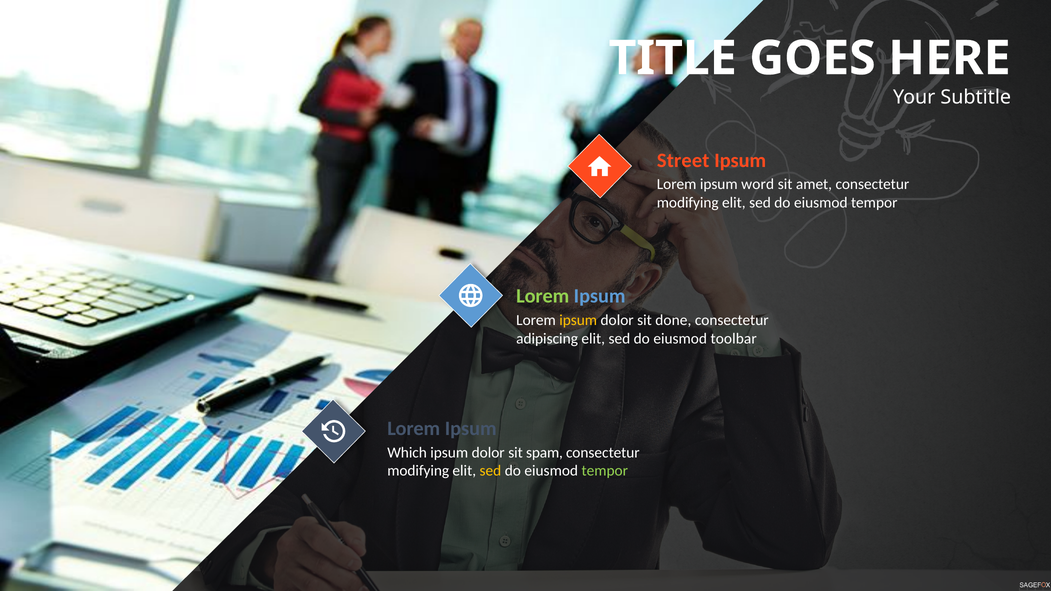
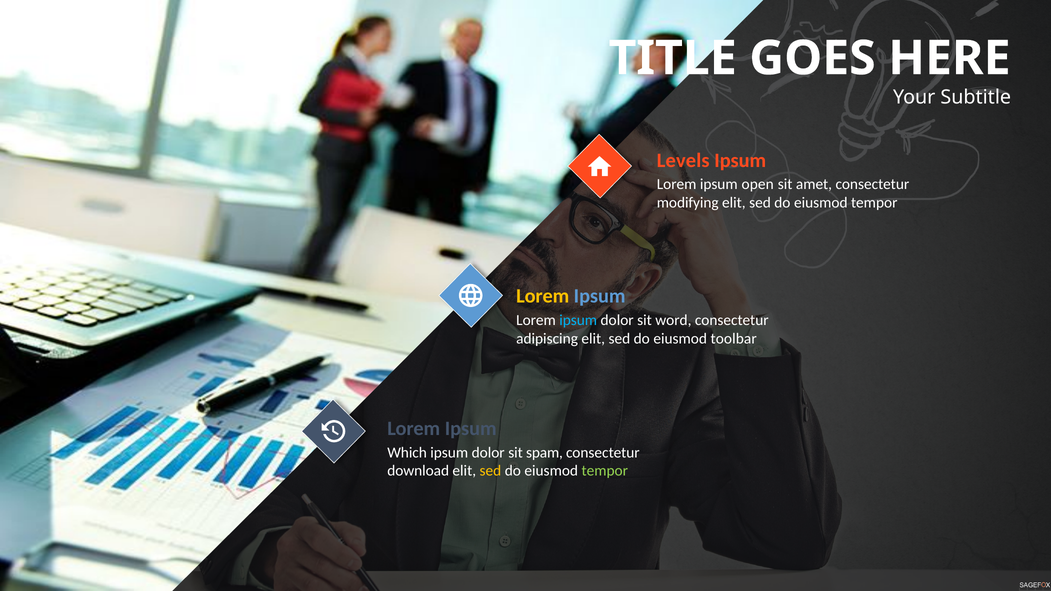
Street: Street -> Levels (683, 160)
word: word -> open (758, 184)
Lorem colour: light green -> yellow (543, 296)
ipsum colour: yellow -> light blue (578, 320)
done: done -> word (673, 320)
modifying: modifying -> download (418, 471)
